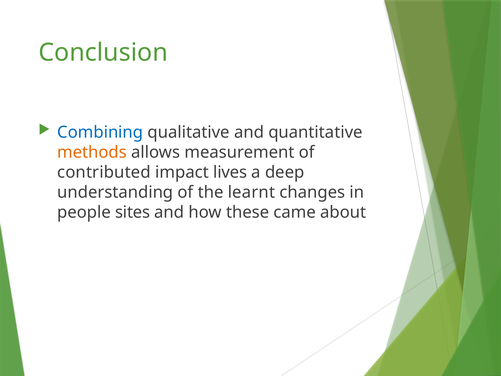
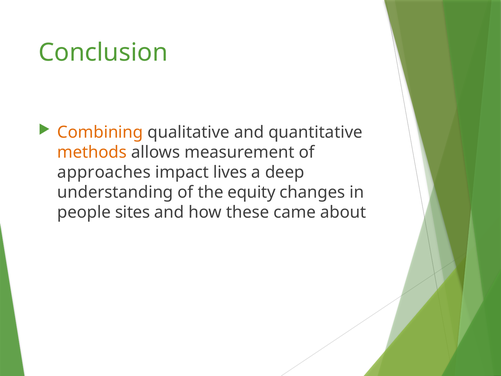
Combining colour: blue -> orange (100, 132)
contributed: contributed -> approaches (104, 172)
learnt: learnt -> equity (252, 192)
